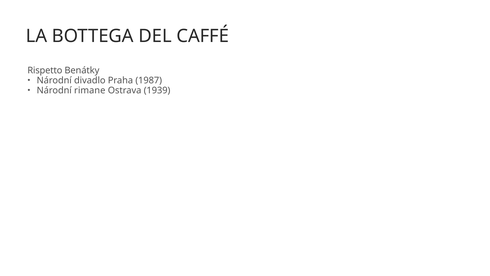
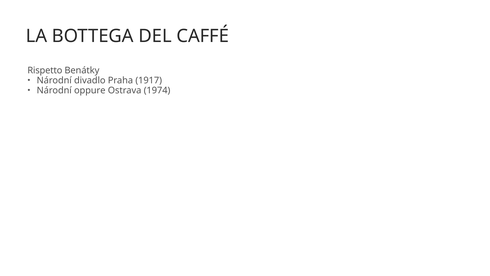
1987: 1987 -> 1917 (149, 80)
rimane: rimane -> oppure (90, 90)
1939: 1939 -> 1974 (157, 90)
